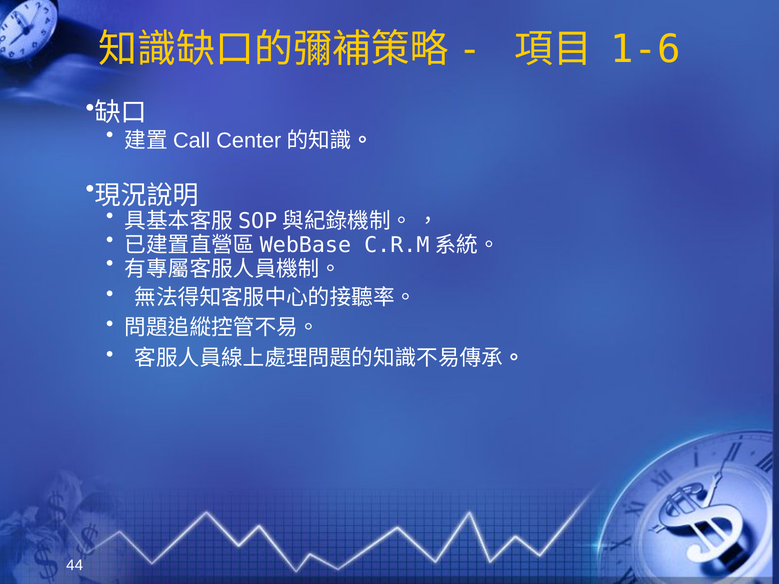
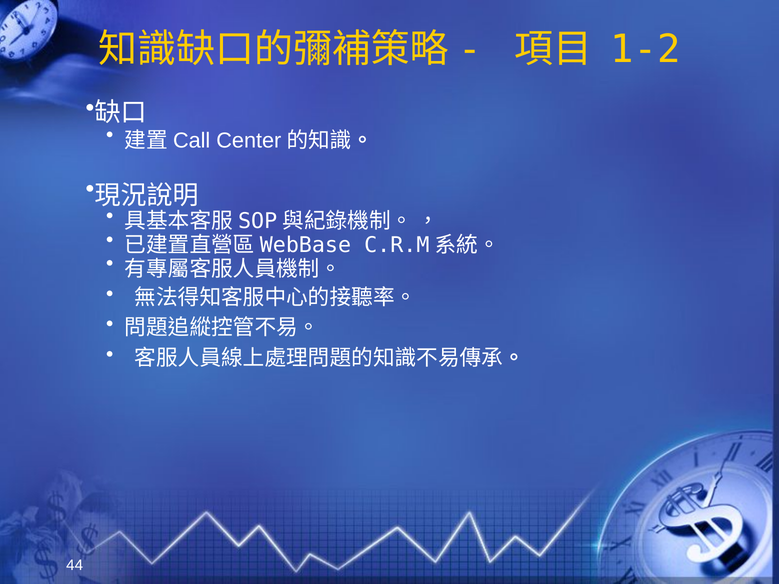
1-6: 1-6 -> 1-2 (645, 50)
